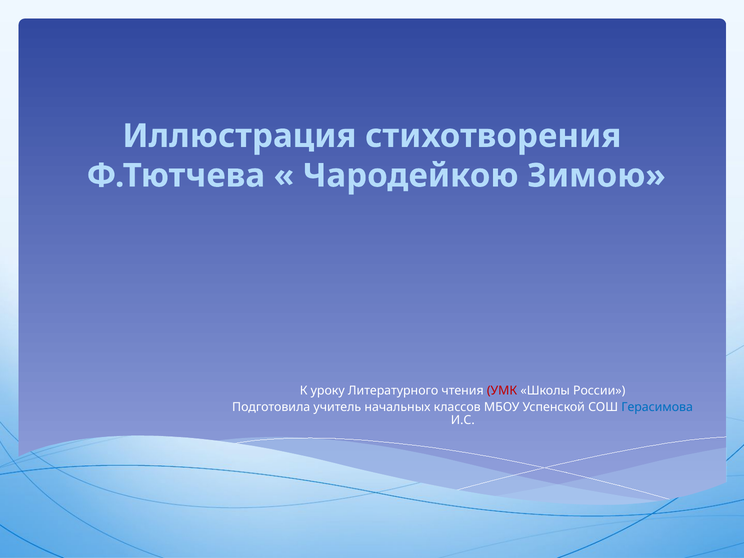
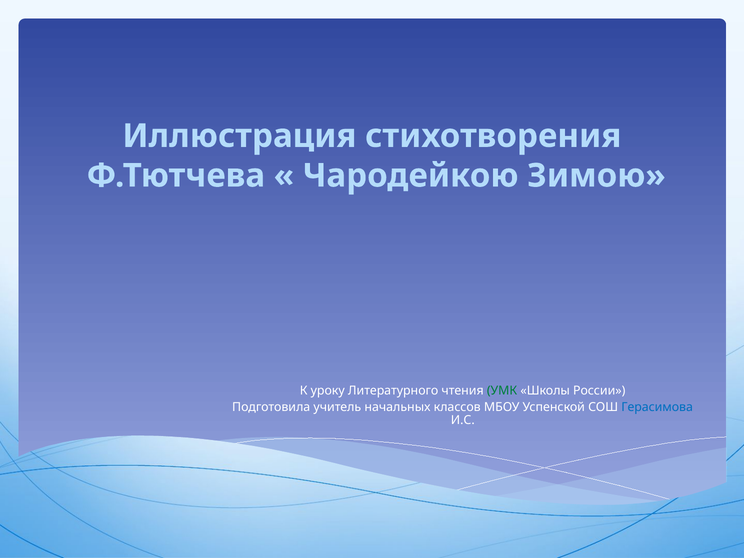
УМК colour: red -> green (502, 391)
